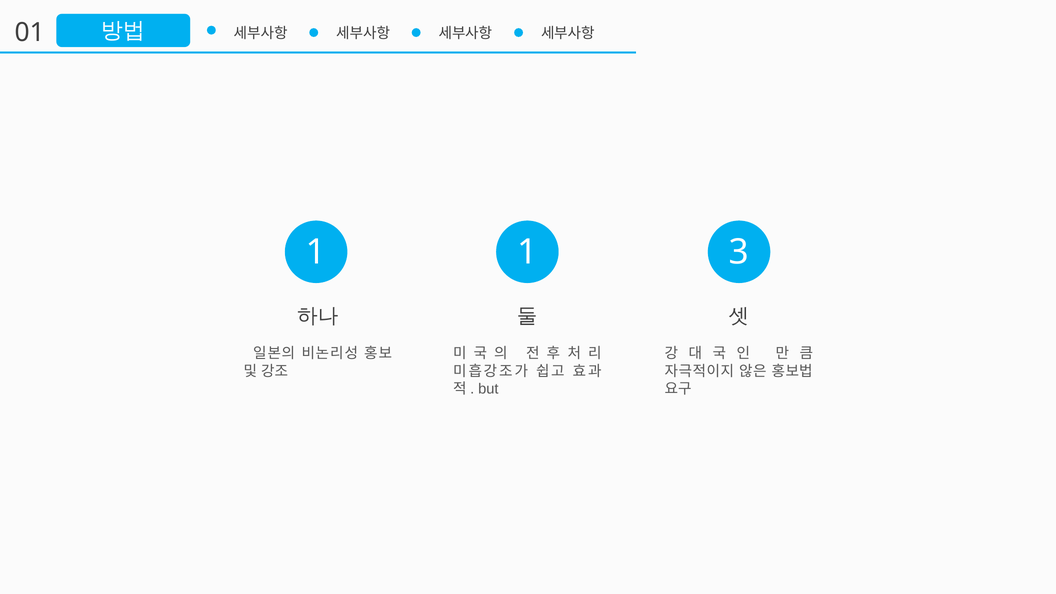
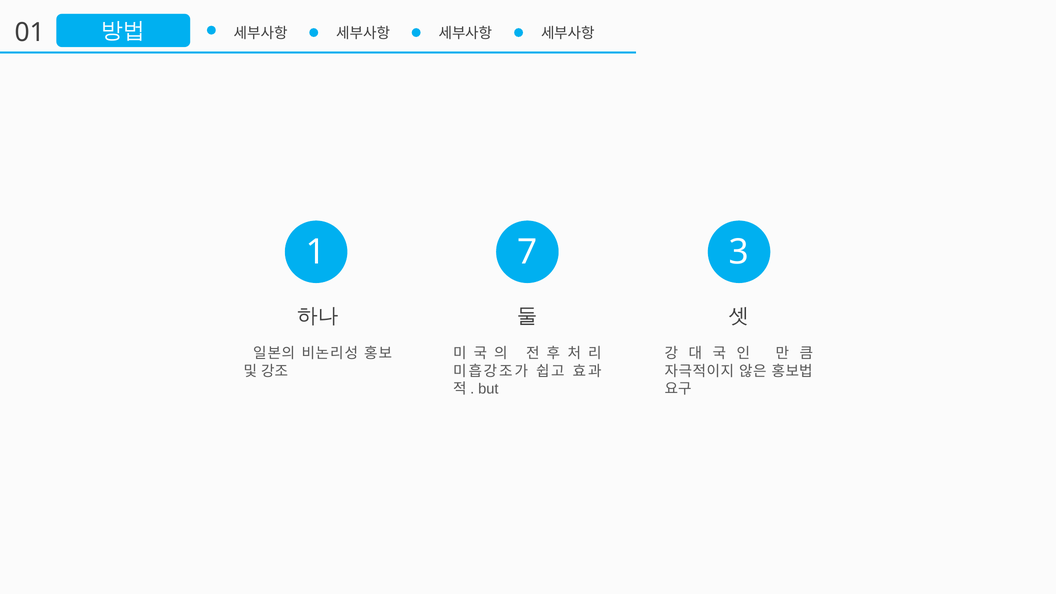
1 1: 1 -> 7 (527, 252)
